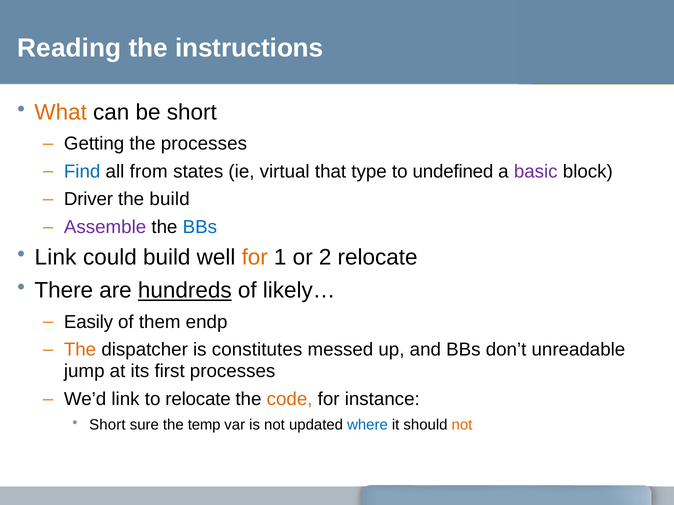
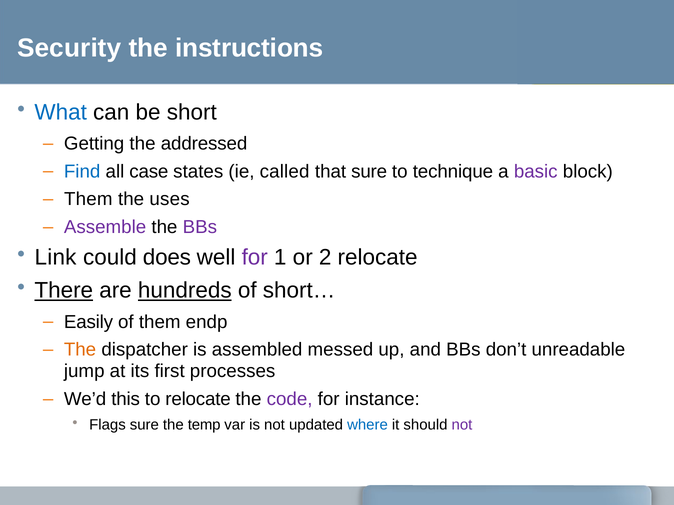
Reading: Reading -> Security (69, 48)
What colour: orange -> blue (61, 112)
the processes: processes -> addressed (204, 144)
from: from -> case (149, 171)
virtual: virtual -> called (285, 171)
that type: type -> sure (369, 171)
undefined: undefined -> technique (453, 171)
Driver: Driver -> Them (88, 199)
the build: build -> uses (170, 199)
BBs colour: blue -> purple (200, 227)
could build: build -> does (167, 257)
for colour: orange -> purple (255, 257)
There underline: none -> present (64, 291)
likely…: likely… -> short… (299, 291)
constitutes: constitutes -> assembled (257, 350)
We’d link: link -> this (126, 399)
code colour: orange -> purple (290, 399)
Short: Short -> Flags (107, 425)
not colour: orange -> purple (462, 425)
